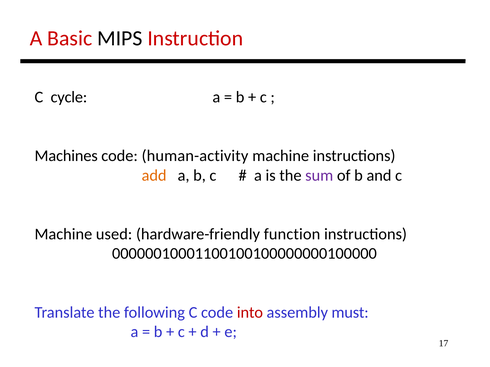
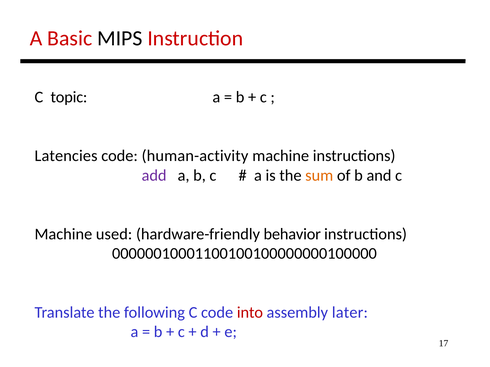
cycle: cycle -> topic (69, 97)
Machines: Machines -> Latencies (66, 156)
add colour: orange -> purple (154, 176)
sum colour: purple -> orange (319, 176)
function: function -> behavior (292, 234)
must: must -> later (350, 313)
